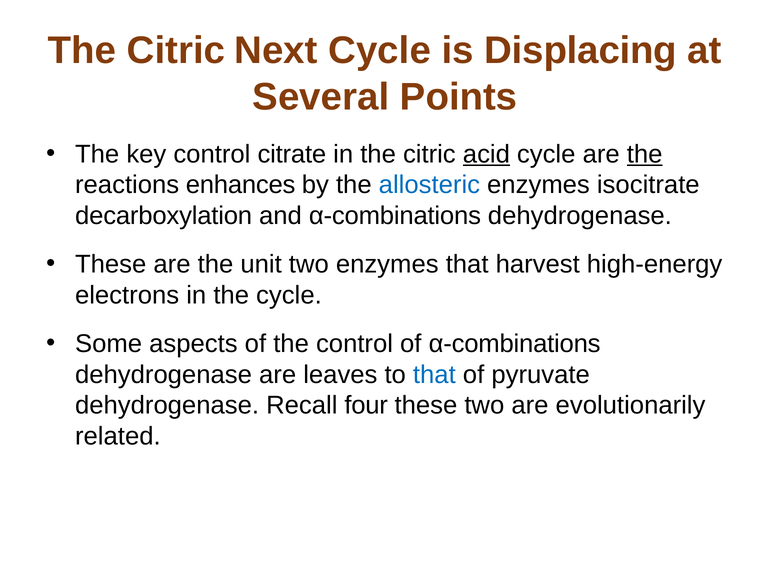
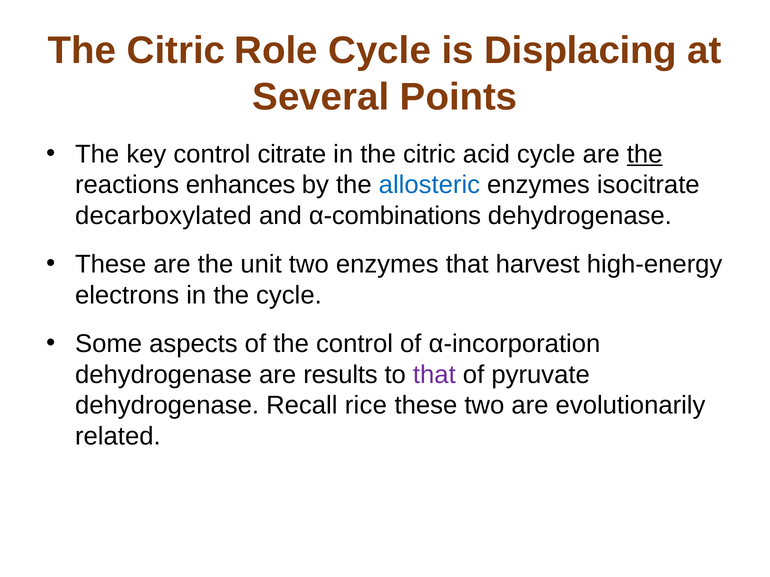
Next: Next -> Role (276, 51)
acid underline: present -> none (486, 154)
decarboxylation: decarboxylation -> decarboxylated (163, 216)
of α-combinations: α-combinations -> α-incorporation (515, 344)
leaves: leaves -> results (340, 375)
that colour: blue -> purple (434, 375)
four: four -> rice (366, 406)
